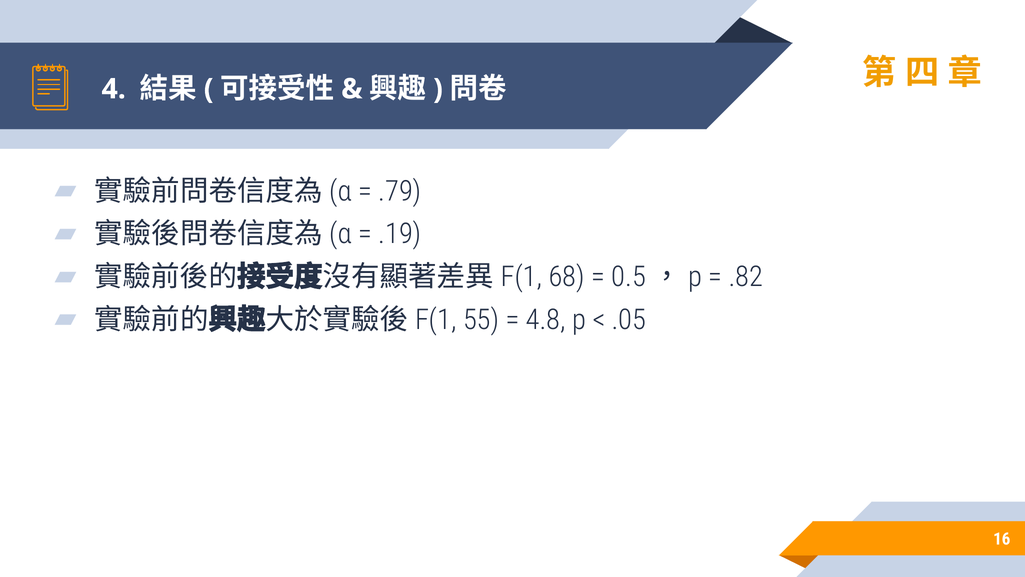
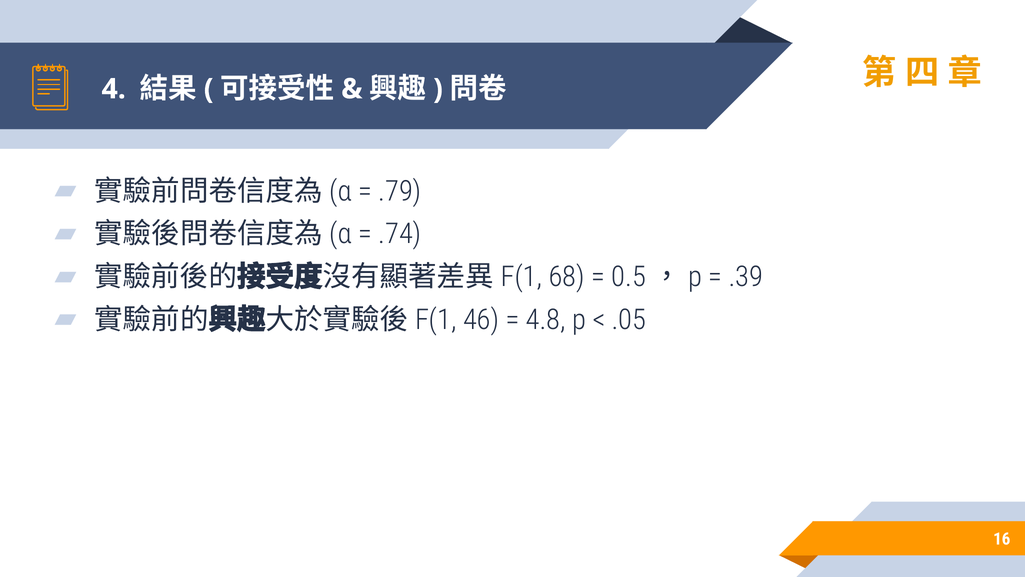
.19: .19 -> .74 (400, 234)
.82: .82 -> .39 (746, 277)
55: 55 -> 46 (481, 319)
